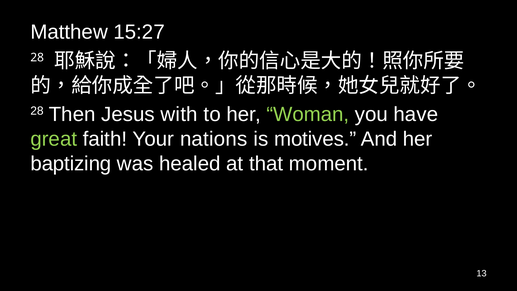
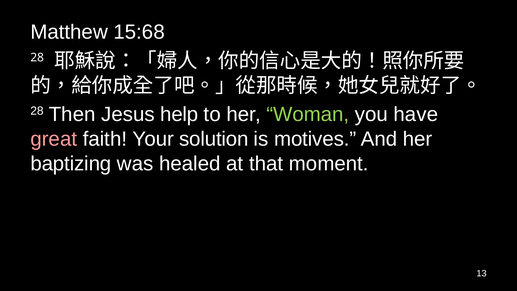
15:27: 15:27 -> 15:68 (139, 32)
with: with -> help (179, 114)
great colour: light green -> pink (54, 139)
nations: nations -> solution (214, 139)
